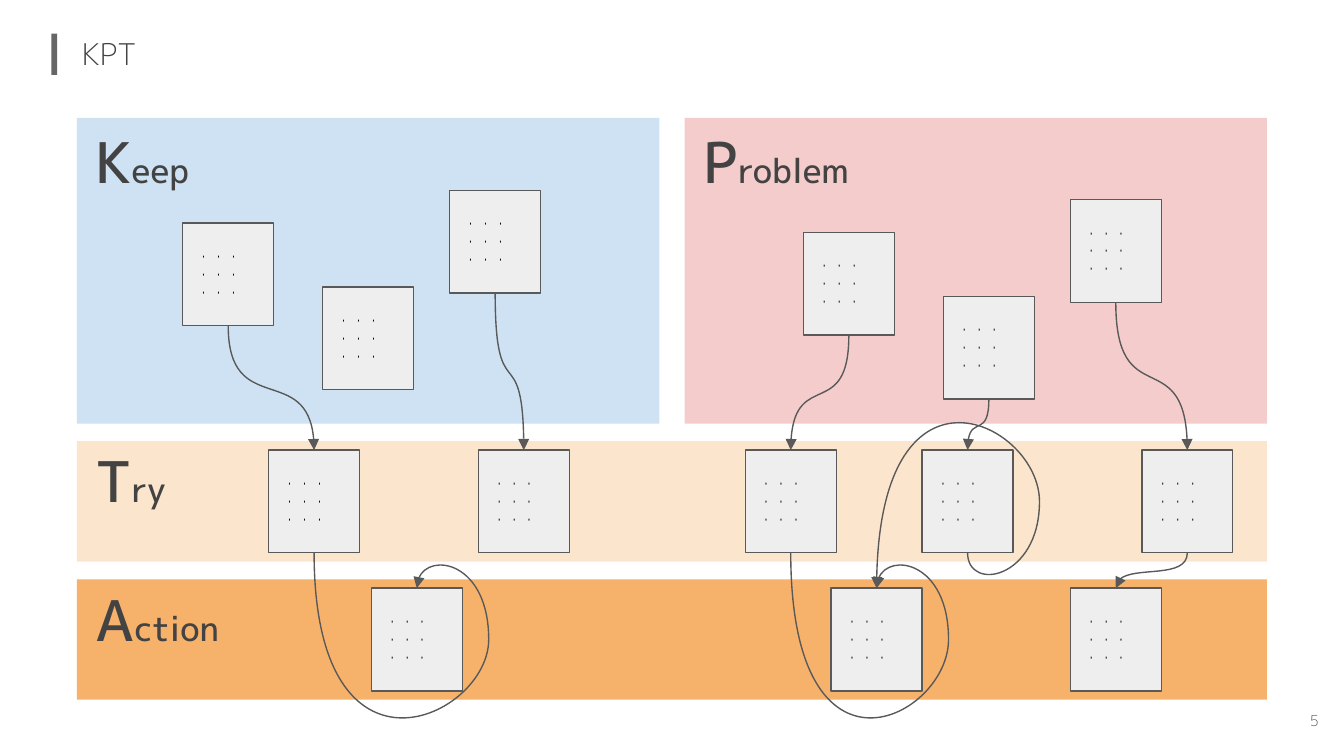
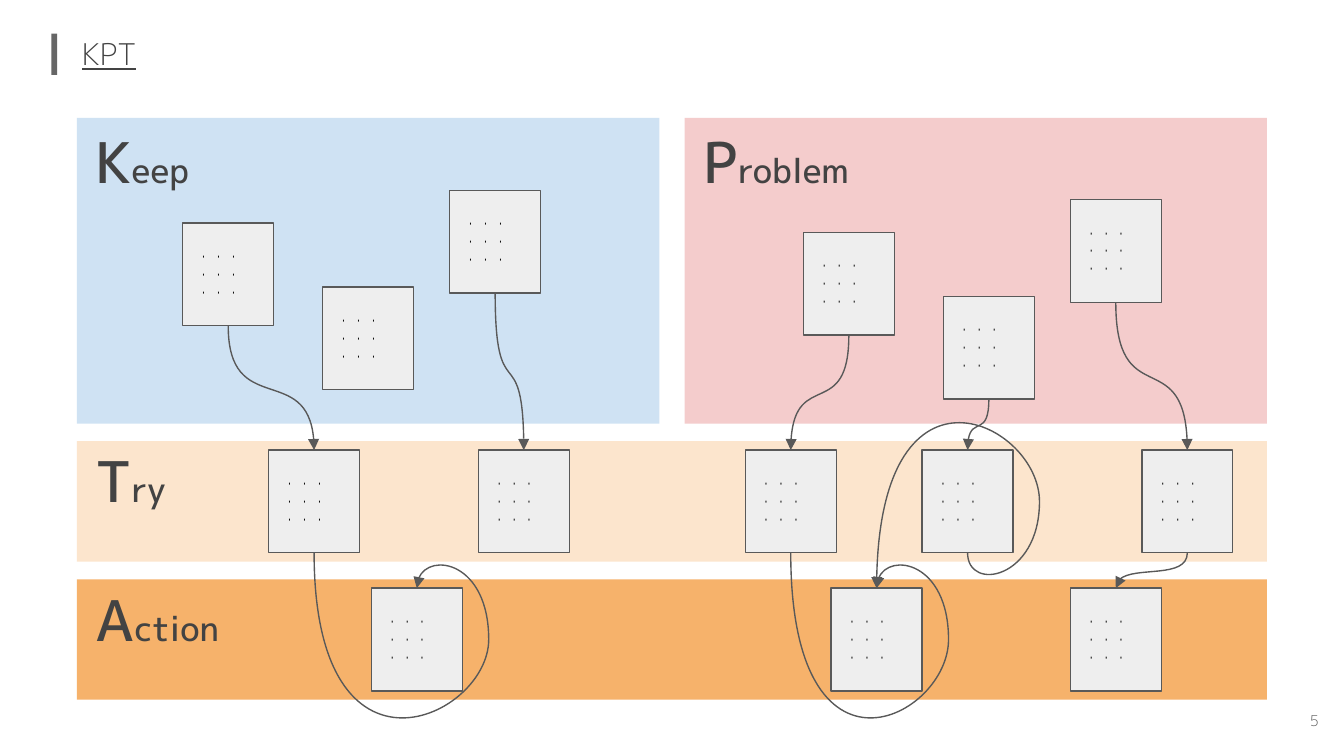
KPT underline: none -> present (109, 56)
